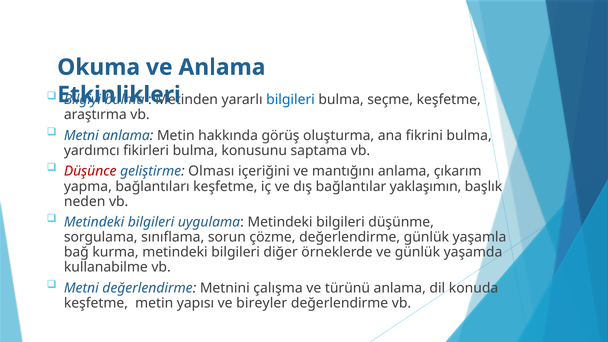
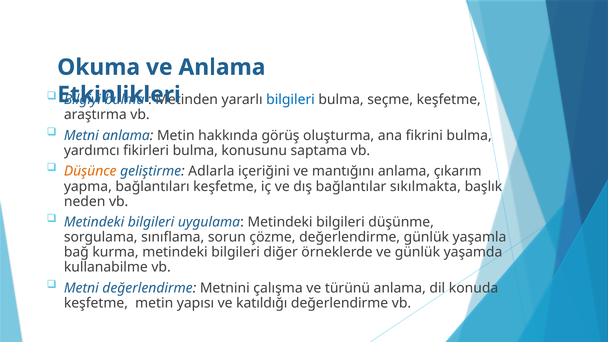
Düşünce colour: red -> orange (90, 171)
Olması: Olması -> Adlarla (211, 171)
yaklaşımın: yaklaşımın -> sıkılmakta (425, 186)
bireyler: bireyler -> katıldığı (262, 303)
